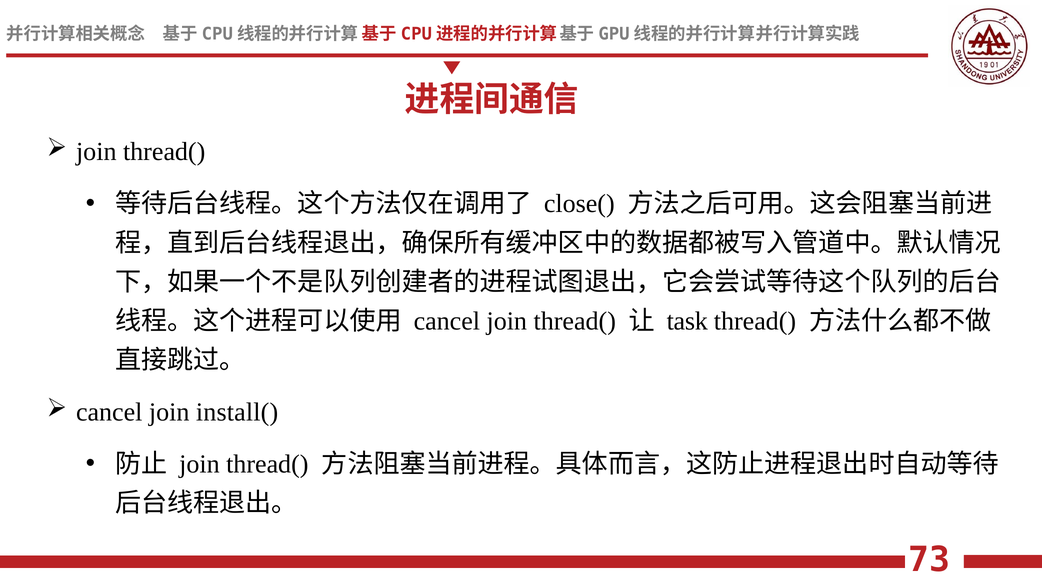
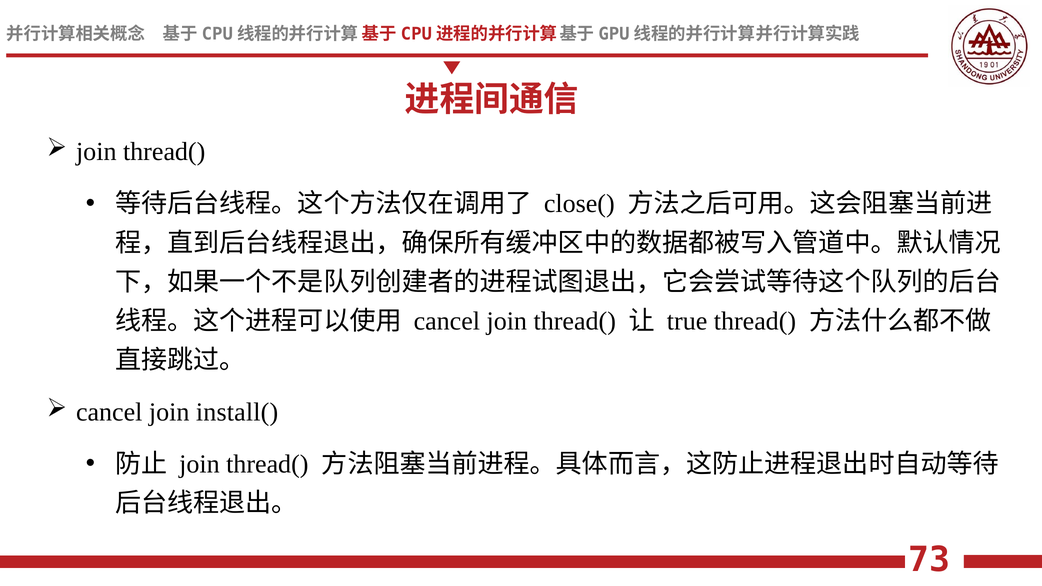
task: task -> true (687, 321)
